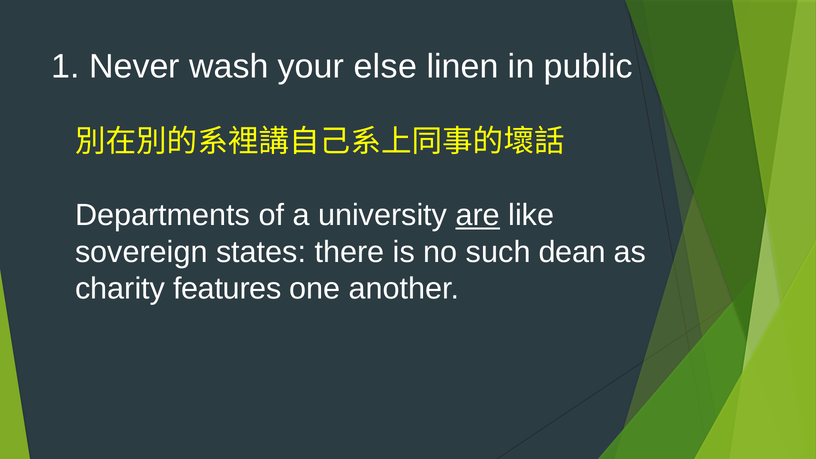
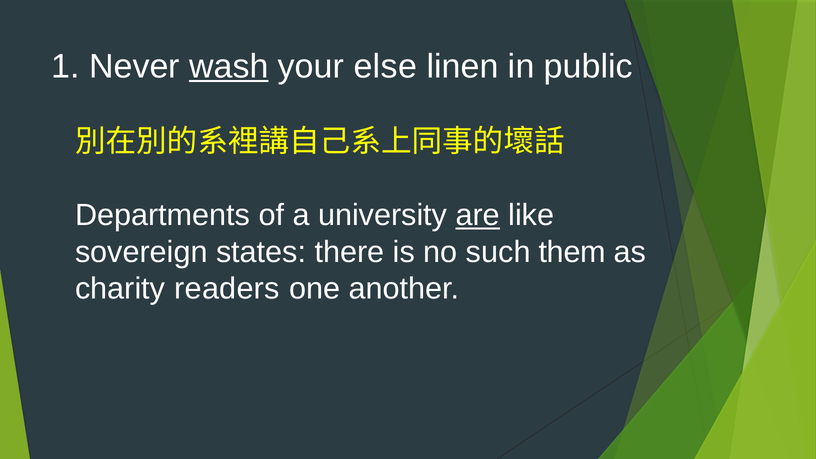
wash underline: none -> present (229, 67)
dean: dean -> them (572, 252)
features: features -> readers (227, 289)
